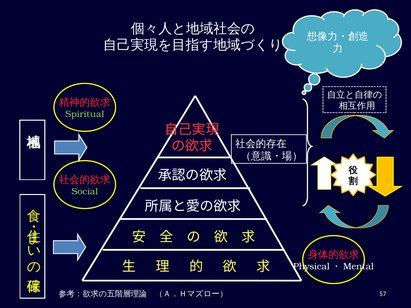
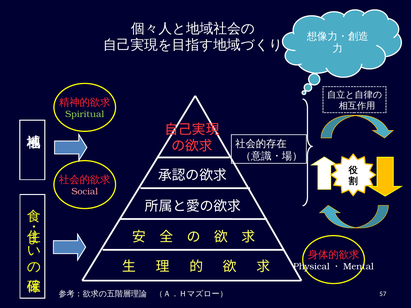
Social colour: light green -> pink (85, 192)
